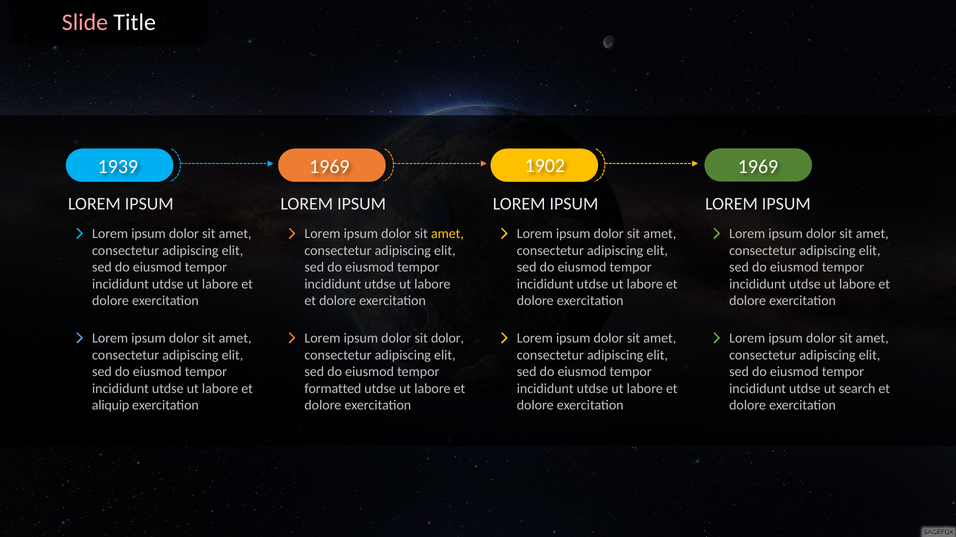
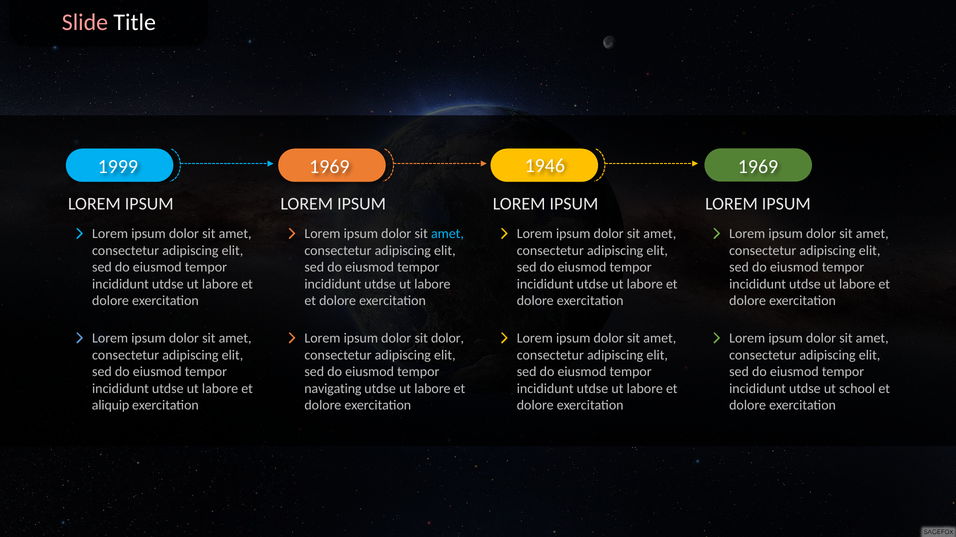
1939: 1939 -> 1999 (118, 167)
1902: 1902 -> 1946 (545, 166)
amet colour: yellow -> light blue (447, 234)
formatted: formatted -> navigating (333, 389)
search: search -> school (857, 389)
